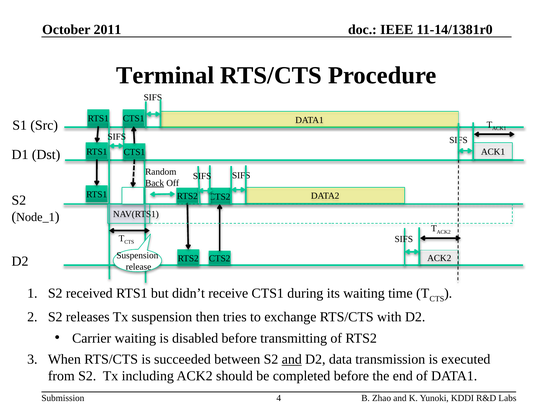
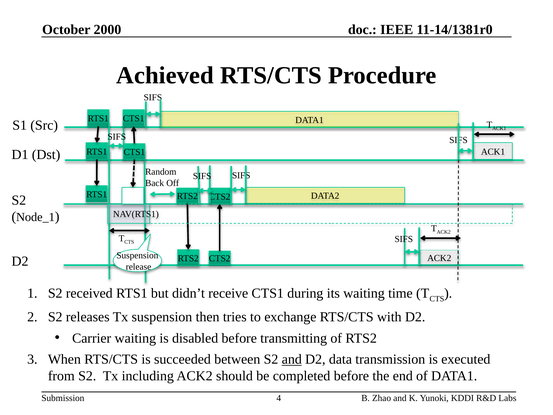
2011: 2011 -> 2000 (107, 30)
Terminal: Terminal -> Achieved (165, 75)
Back underline: present -> none (155, 183)
